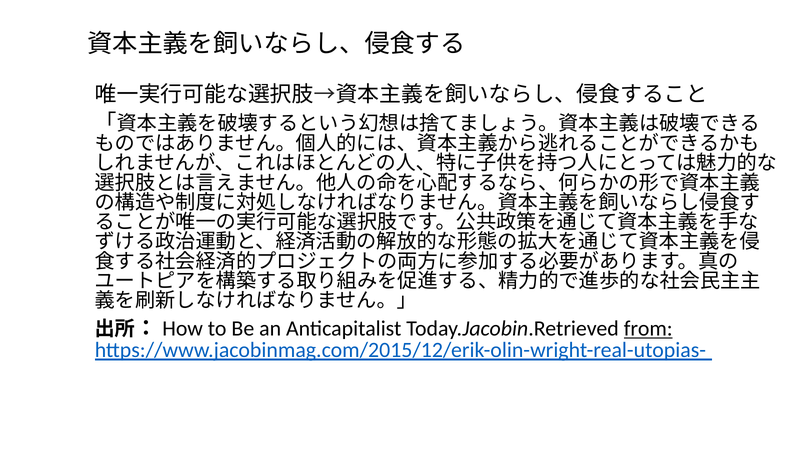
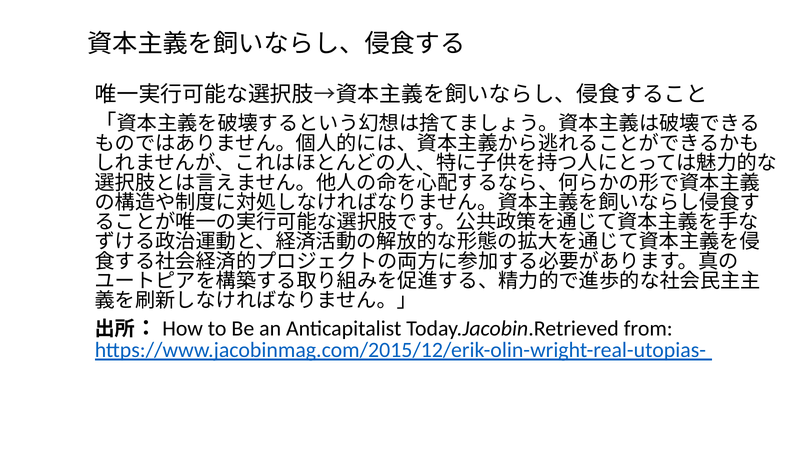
from underline: present -> none (648, 329)
